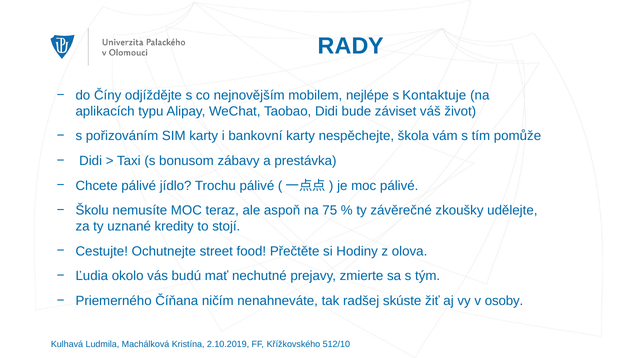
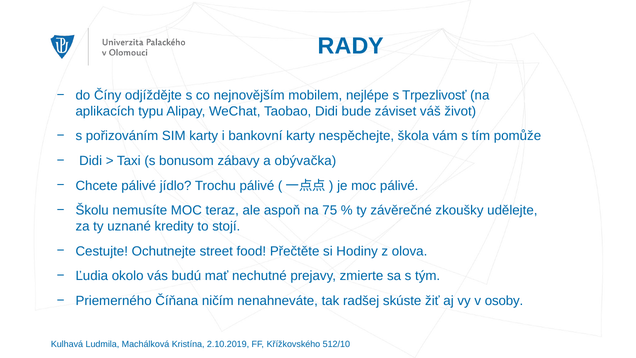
Kontaktuje: Kontaktuje -> Trpezlivosť (434, 95)
prestávka: prestávka -> obývačka (305, 161)
